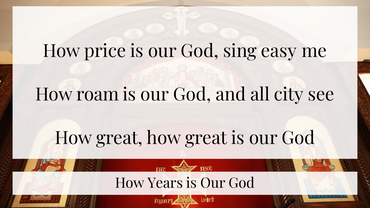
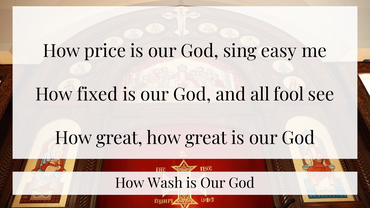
roam: roam -> fixed (97, 95)
city: city -> fool (289, 95)
Years: Years -> Wash (165, 183)
